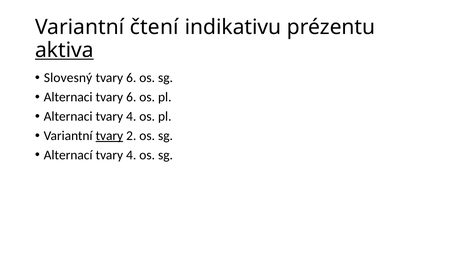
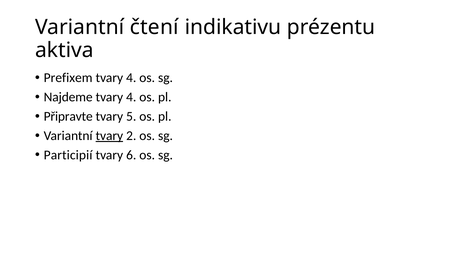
aktiva underline: present -> none (64, 50)
Slovesný: Slovesný -> Prefixem (68, 78)
6: 6 -> 4 (131, 78)
Alternaci: Alternaci -> Najdeme (68, 97)
6: 6 -> 4 (131, 97)
Alternaci: Alternaci -> Připravte (68, 116)
4: 4 -> 5 (131, 116)
Alternací: Alternací -> Participií (68, 155)
4: 4 -> 6 (131, 155)
